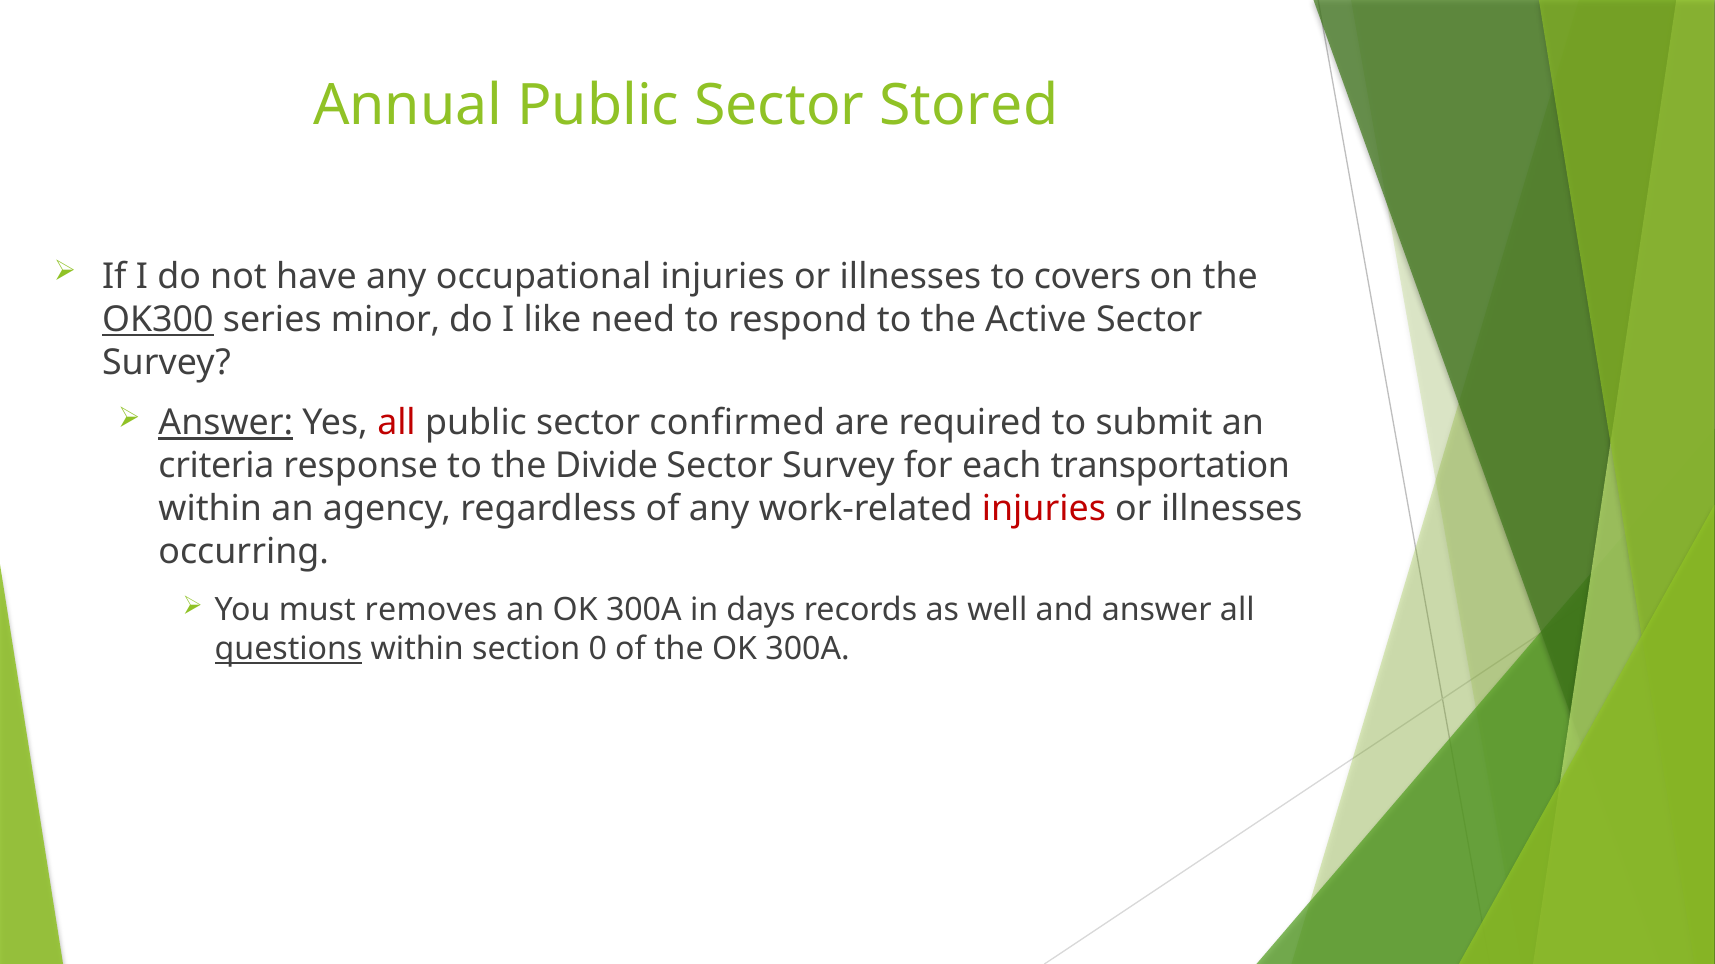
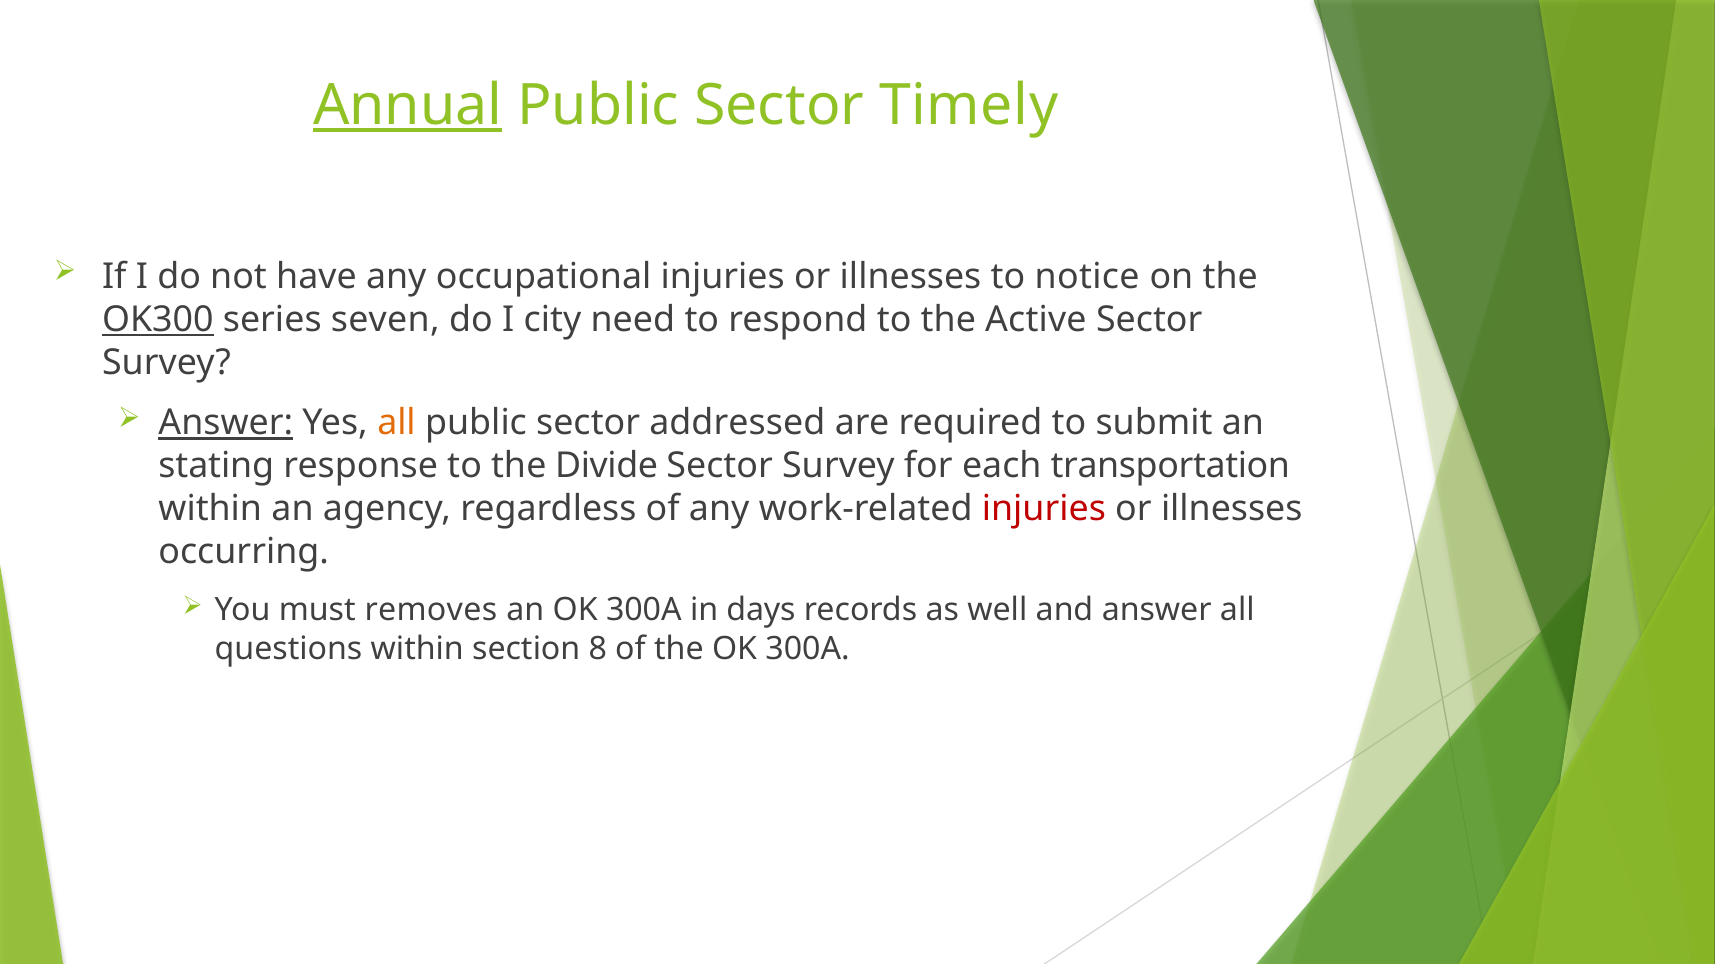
Annual underline: none -> present (408, 105)
Stored: Stored -> Timely (969, 105)
covers: covers -> notice (1087, 277)
minor: minor -> seven (385, 320)
like: like -> city (552, 320)
all colour: red -> orange (397, 423)
confirmed: confirmed -> addressed (737, 423)
criteria: criteria -> stating (216, 466)
questions underline: present -> none (289, 649)
0: 0 -> 8 (598, 649)
